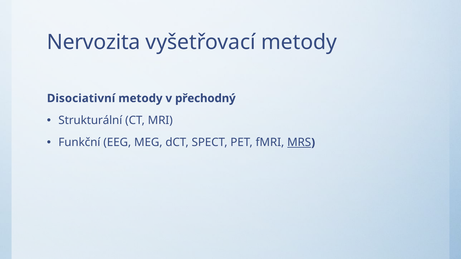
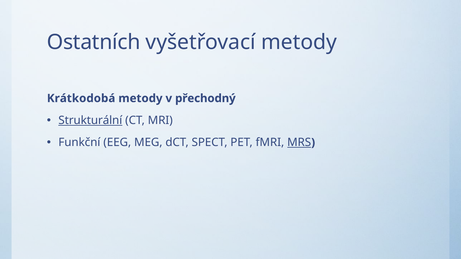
Nervozita: Nervozita -> Ostatních (94, 42)
Disociativní: Disociativní -> Krátkodobá (81, 98)
Strukturální underline: none -> present (90, 121)
